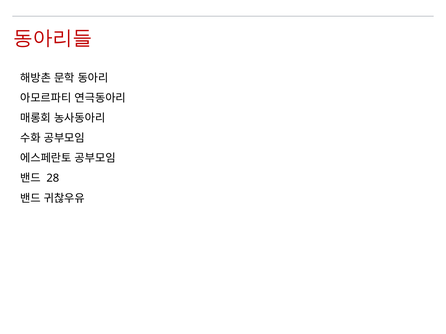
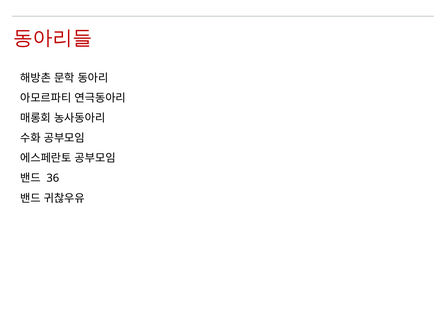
28: 28 -> 36 (53, 179)
